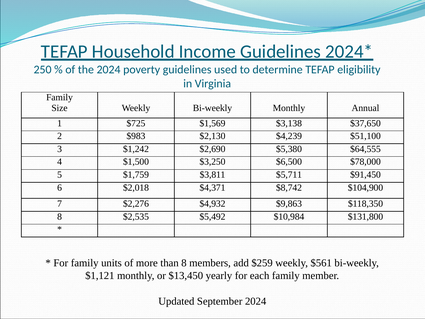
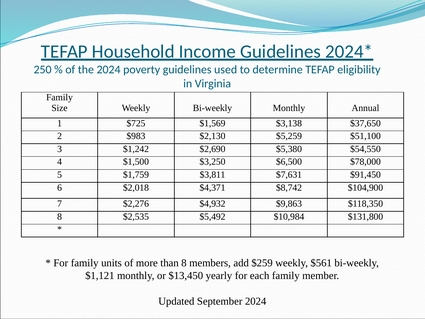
$4,239: $4,239 -> $5,259 (289, 136)
$64,555: $64,555 -> $54,550 (365, 149)
$5,711: $5,711 -> $7,631 (289, 175)
